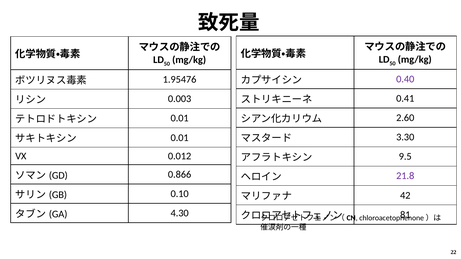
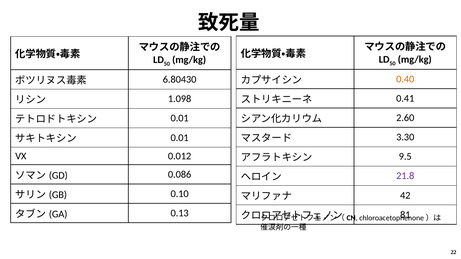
0.40 colour: purple -> orange (405, 79)
1.95476: 1.95476 -> 6.80430 (180, 80)
0.003: 0.003 -> 1.098 (180, 99)
0.866: 0.866 -> 0.086 (180, 175)
4.30: 4.30 -> 0.13 (180, 213)
